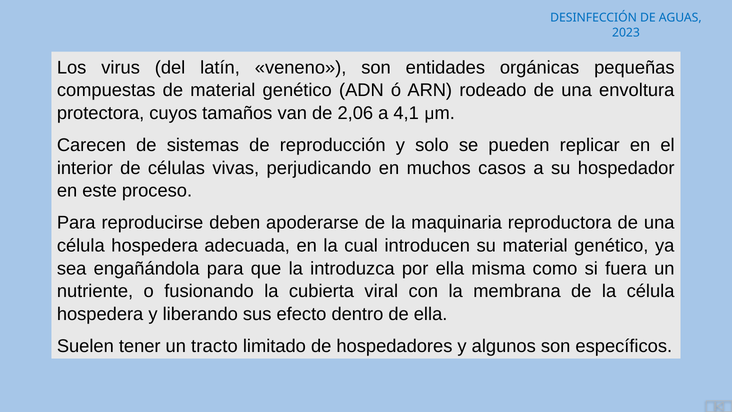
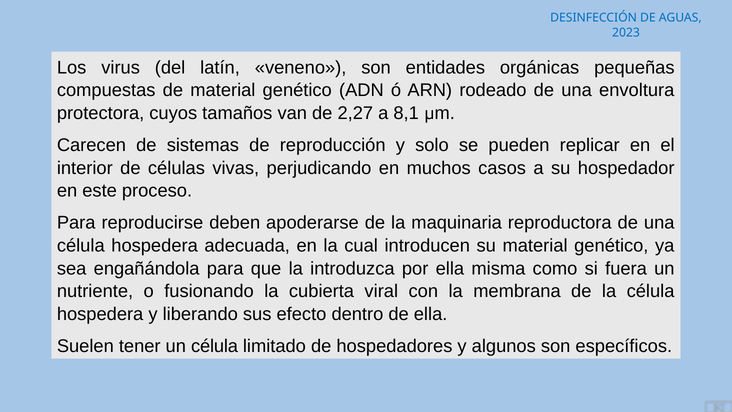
2,06: 2,06 -> 2,27 (355, 113)
4,1: 4,1 -> 8,1 (406, 113)
un tracto: tracto -> célula (215, 346)
